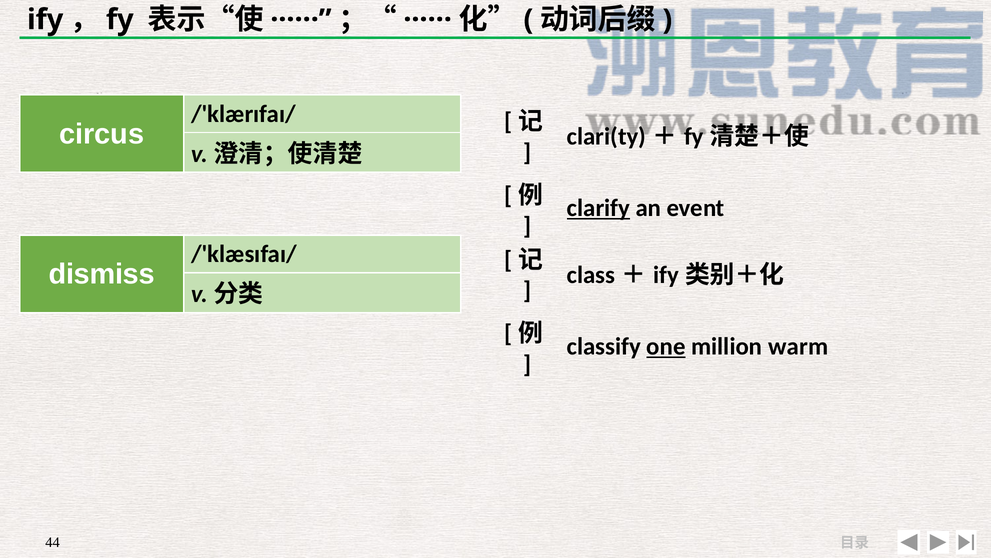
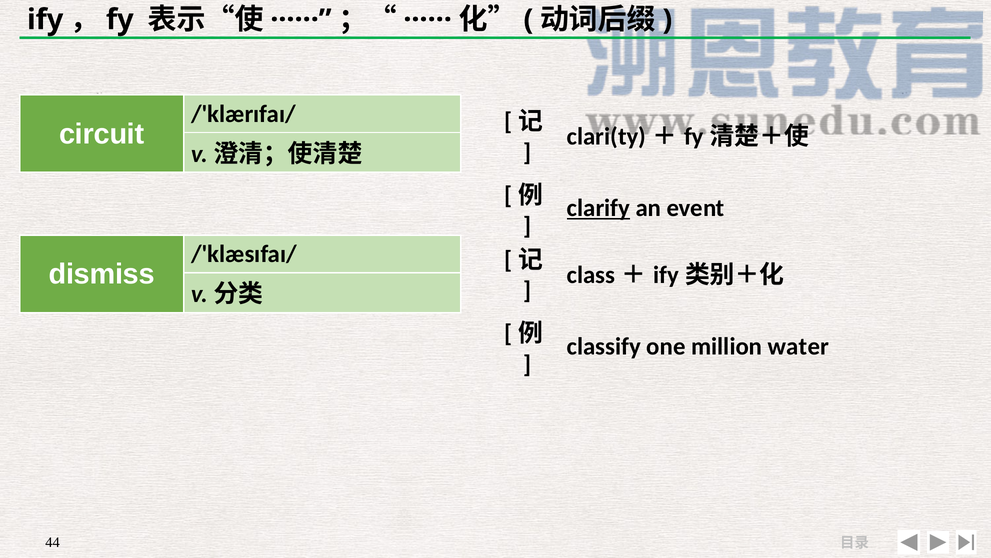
circus: circus -> circuit (102, 134)
one underline: present -> none (666, 346)
warm: warm -> water (798, 346)
